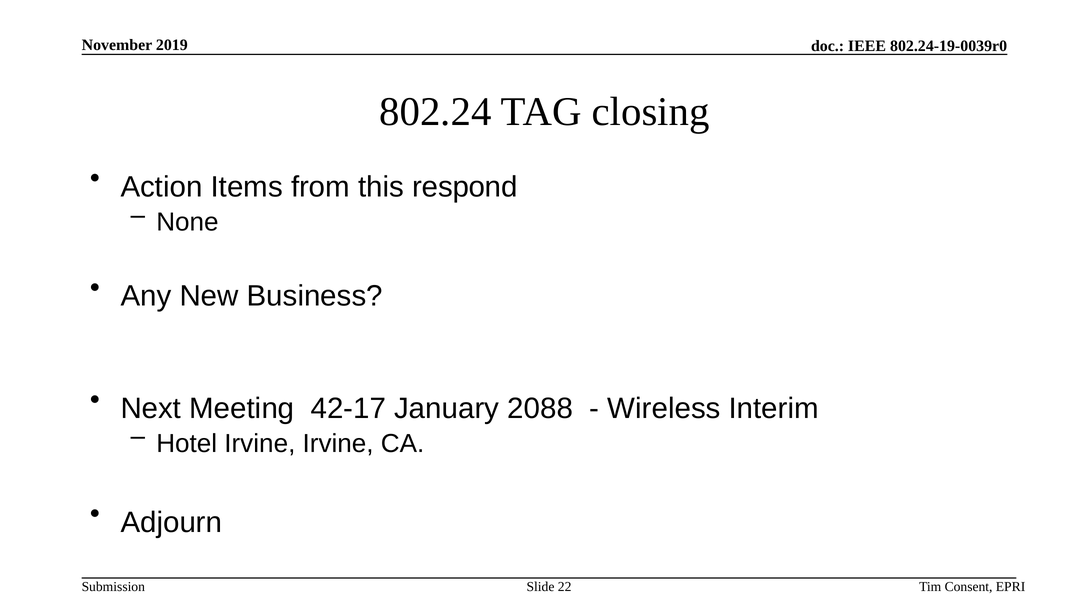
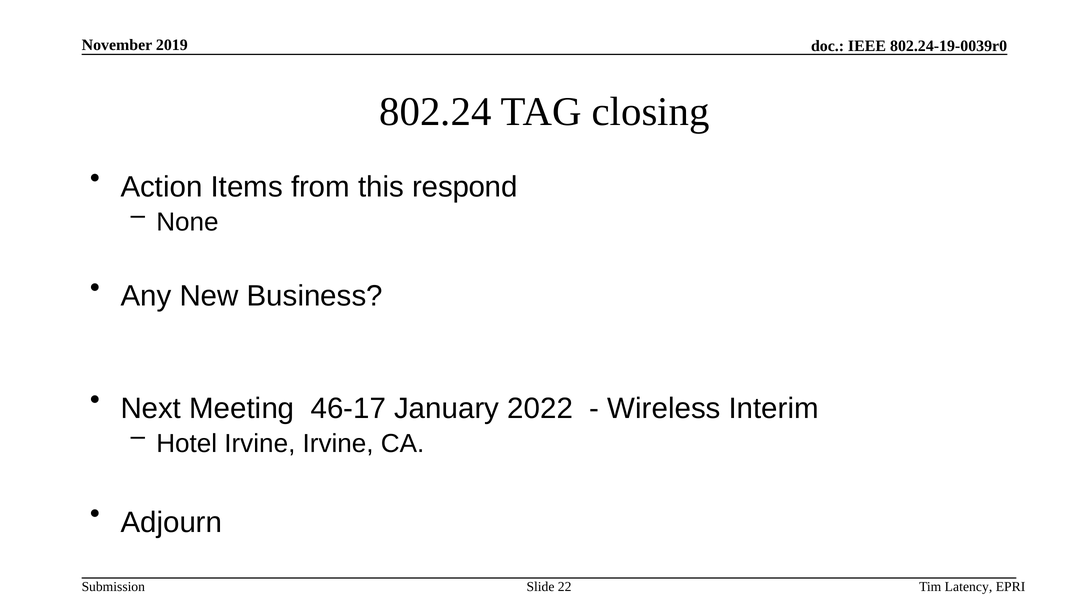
42-17: 42-17 -> 46-17 (348, 409)
2088: 2088 -> 2022 (540, 409)
Consent: Consent -> Latency (969, 587)
